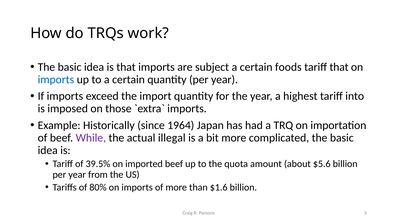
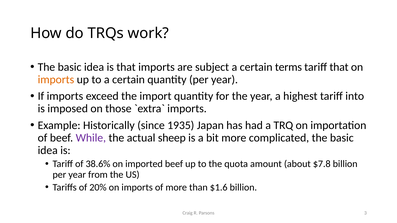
foods: foods -> terms (288, 67)
imports colour: blue -> orange (56, 80)
1964: 1964 -> 1935 (181, 125)
illegal: illegal -> sheep (172, 138)
39.5%: 39.5% -> 38.6% (98, 164)
$5.6: $5.6 -> $7.8 (322, 164)
80%: 80% -> 20% (98, 188)
